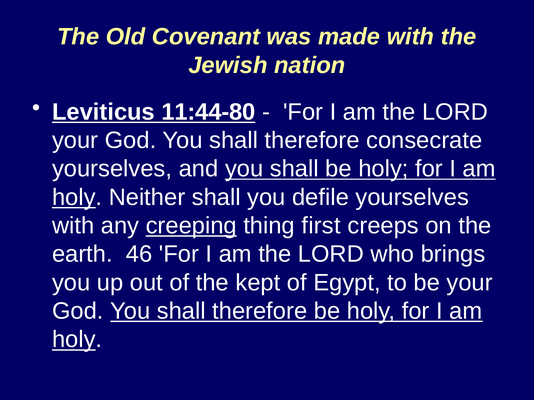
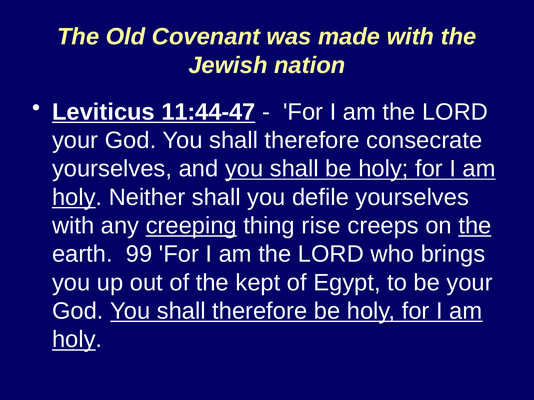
11:44-80: 11:44-80 -> 11:44-47 (208, 112)
first: first -> rise (321, 226)
the underline: none -> present (475, 226)
46: 46 -> 99 (139, 254)
